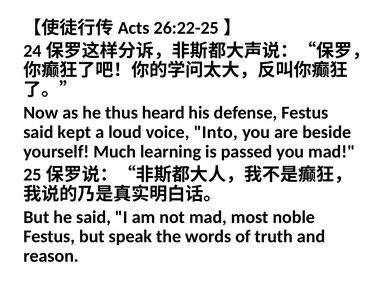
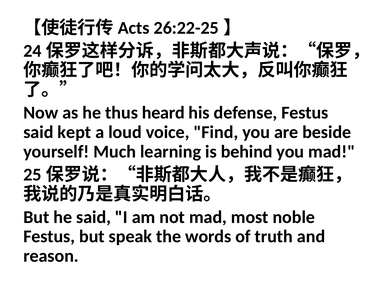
Into: Into -> Find (216, 132)
passed: passed -> behind (247, 152)
